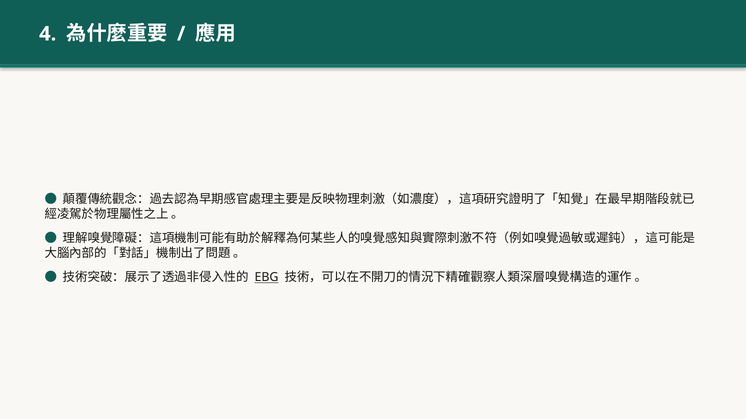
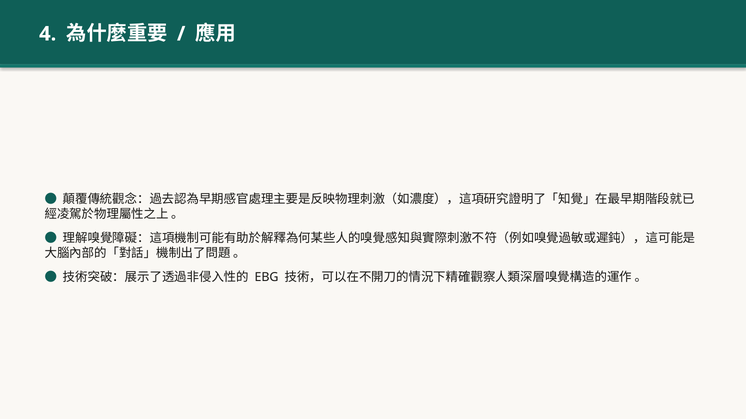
EBG underline: present -> none (267, 278)
